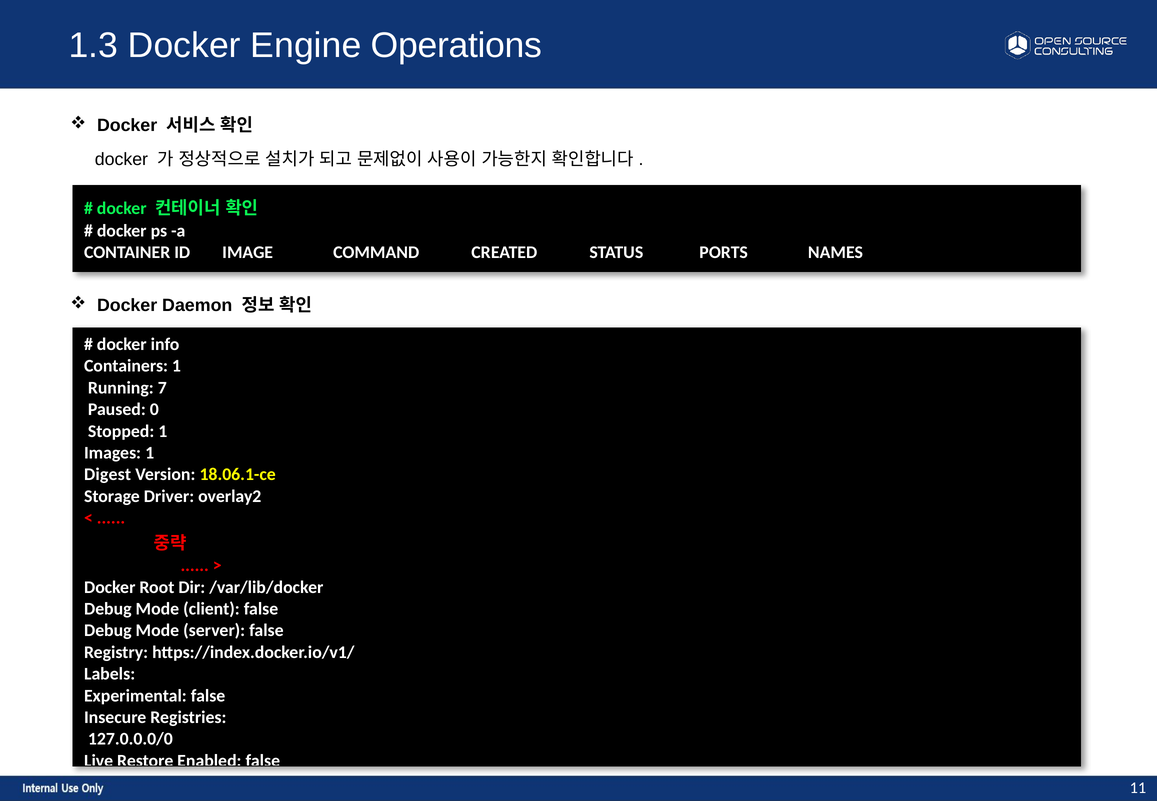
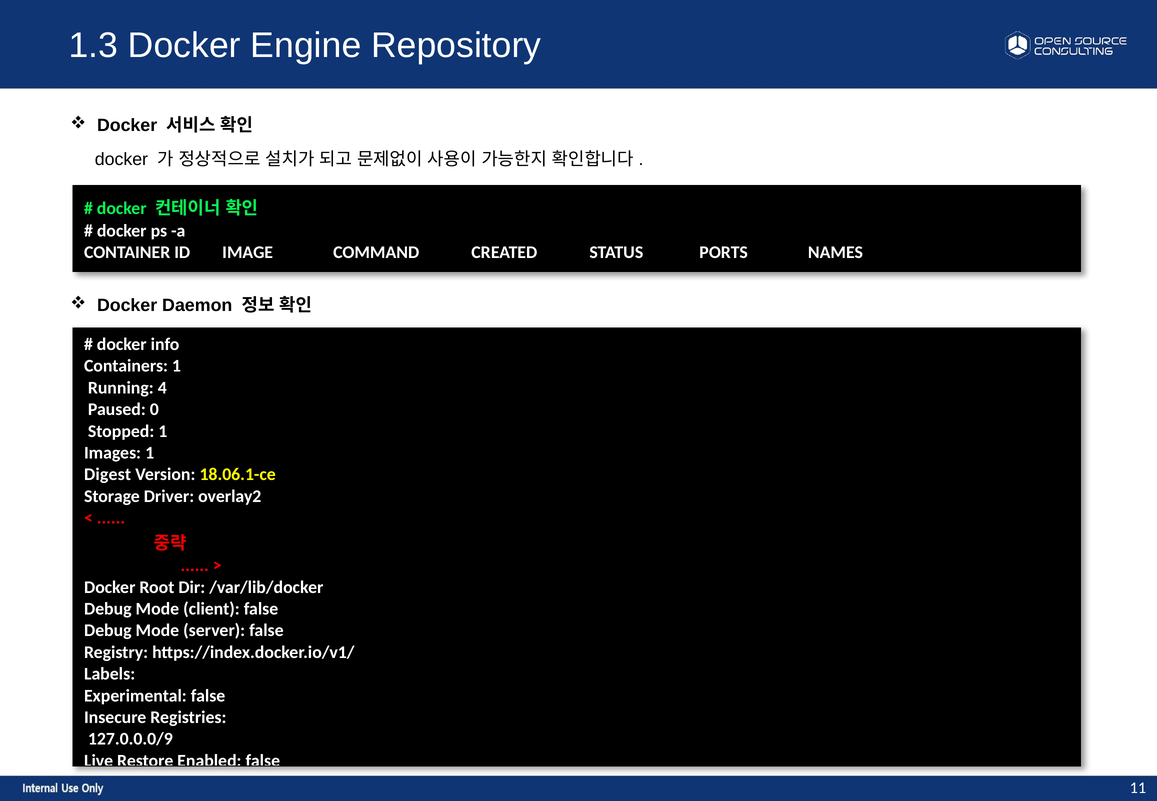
Operations: Operations -> Repository (456, 46)
7: 7 -> 4 (162, 388)
127.0.0.0/0: 127.0.0.0/0 -> 127.0.0.0/9 (130, 739)
